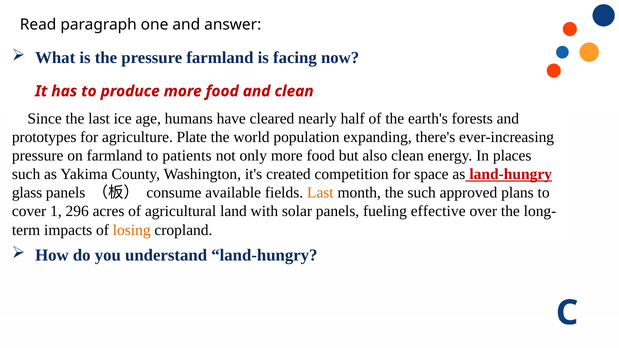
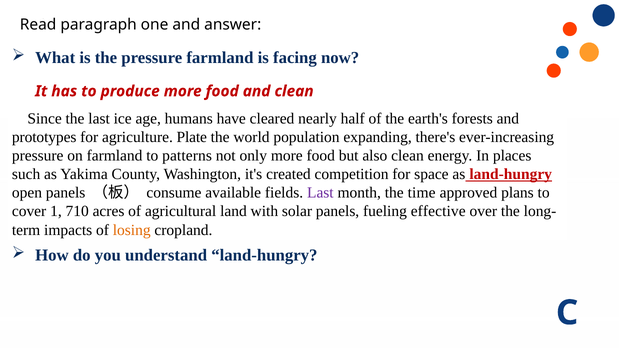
patients: patients -> patterns (187, 156)
glass: glass -> open (27, 193)
Last colour: orange -> purple (320, 193)
the such: such -> time (422, 193)
296: 296 -> 710 (77, 211)
